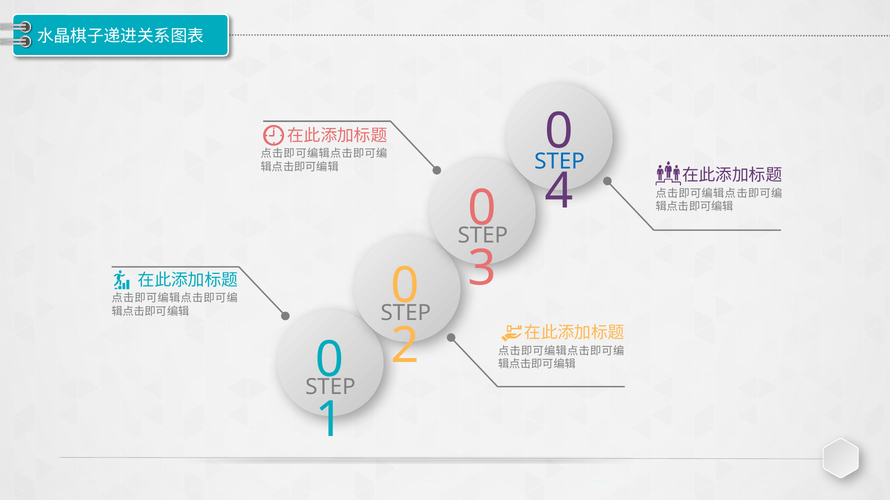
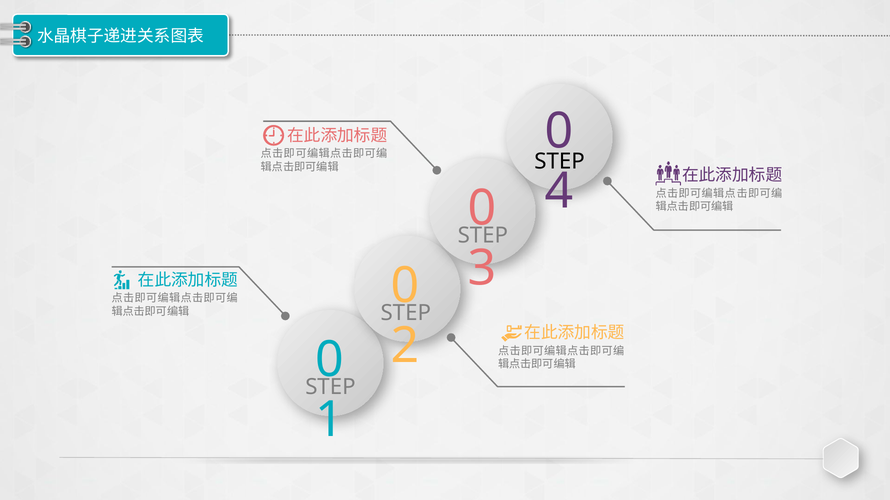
STEP colour: blue -> black (560, 161)
